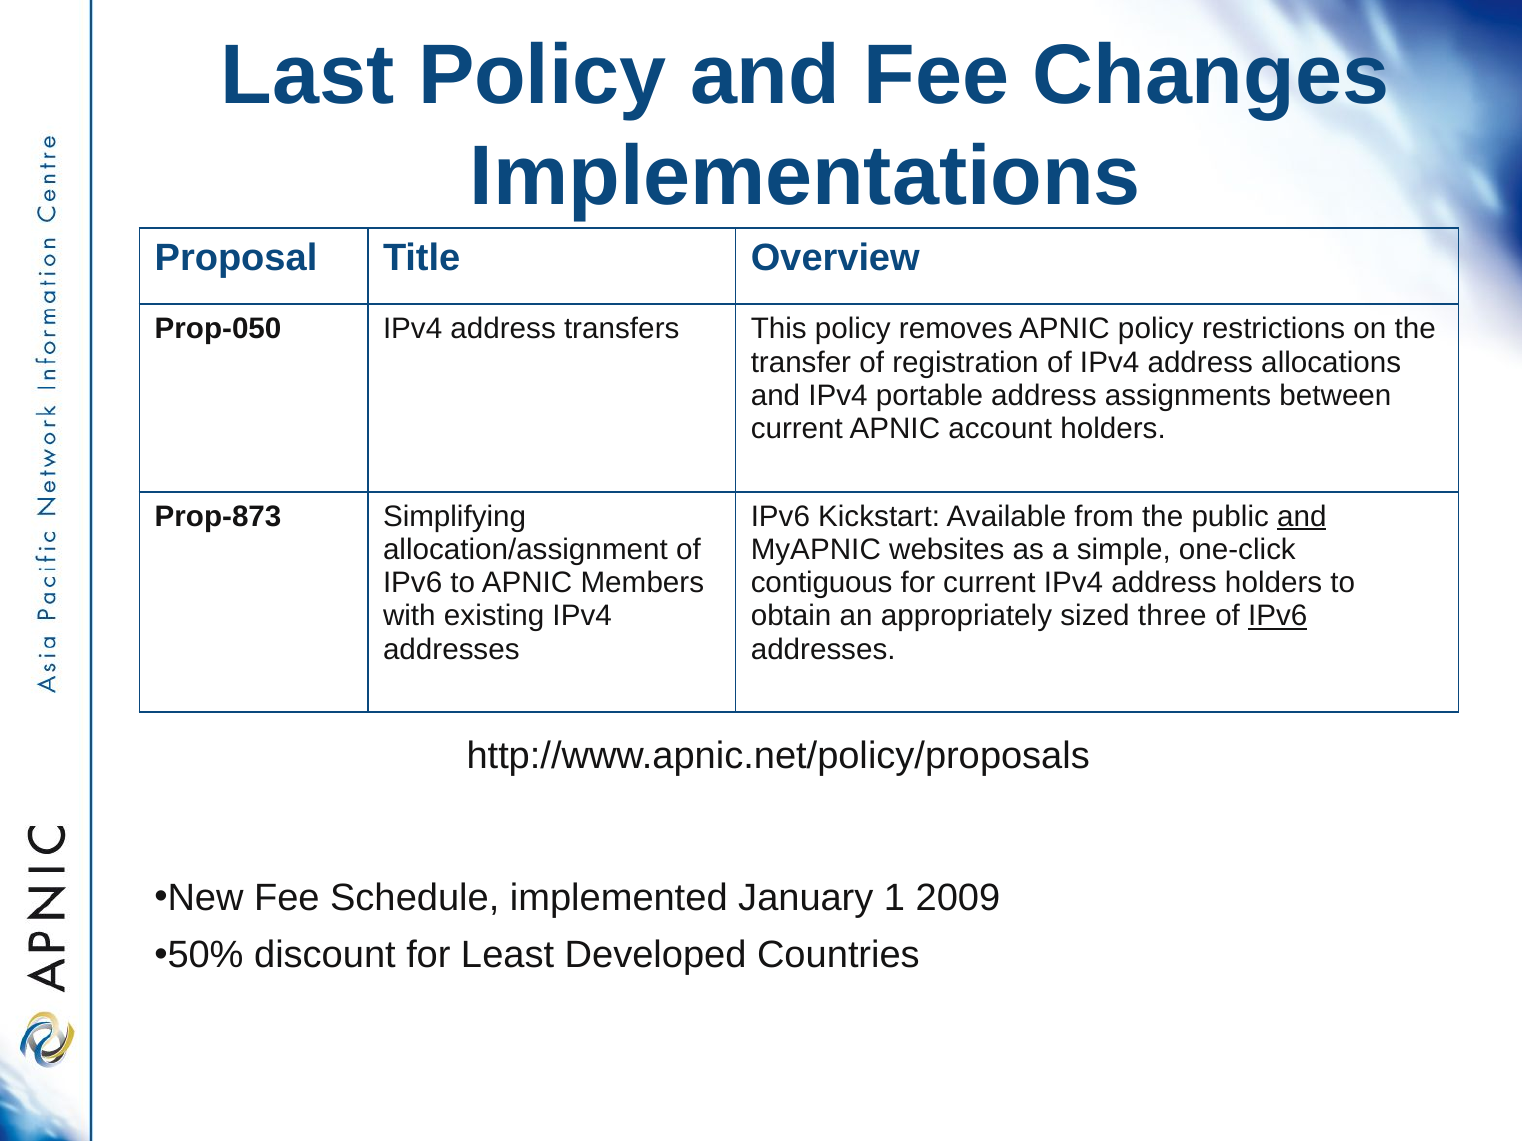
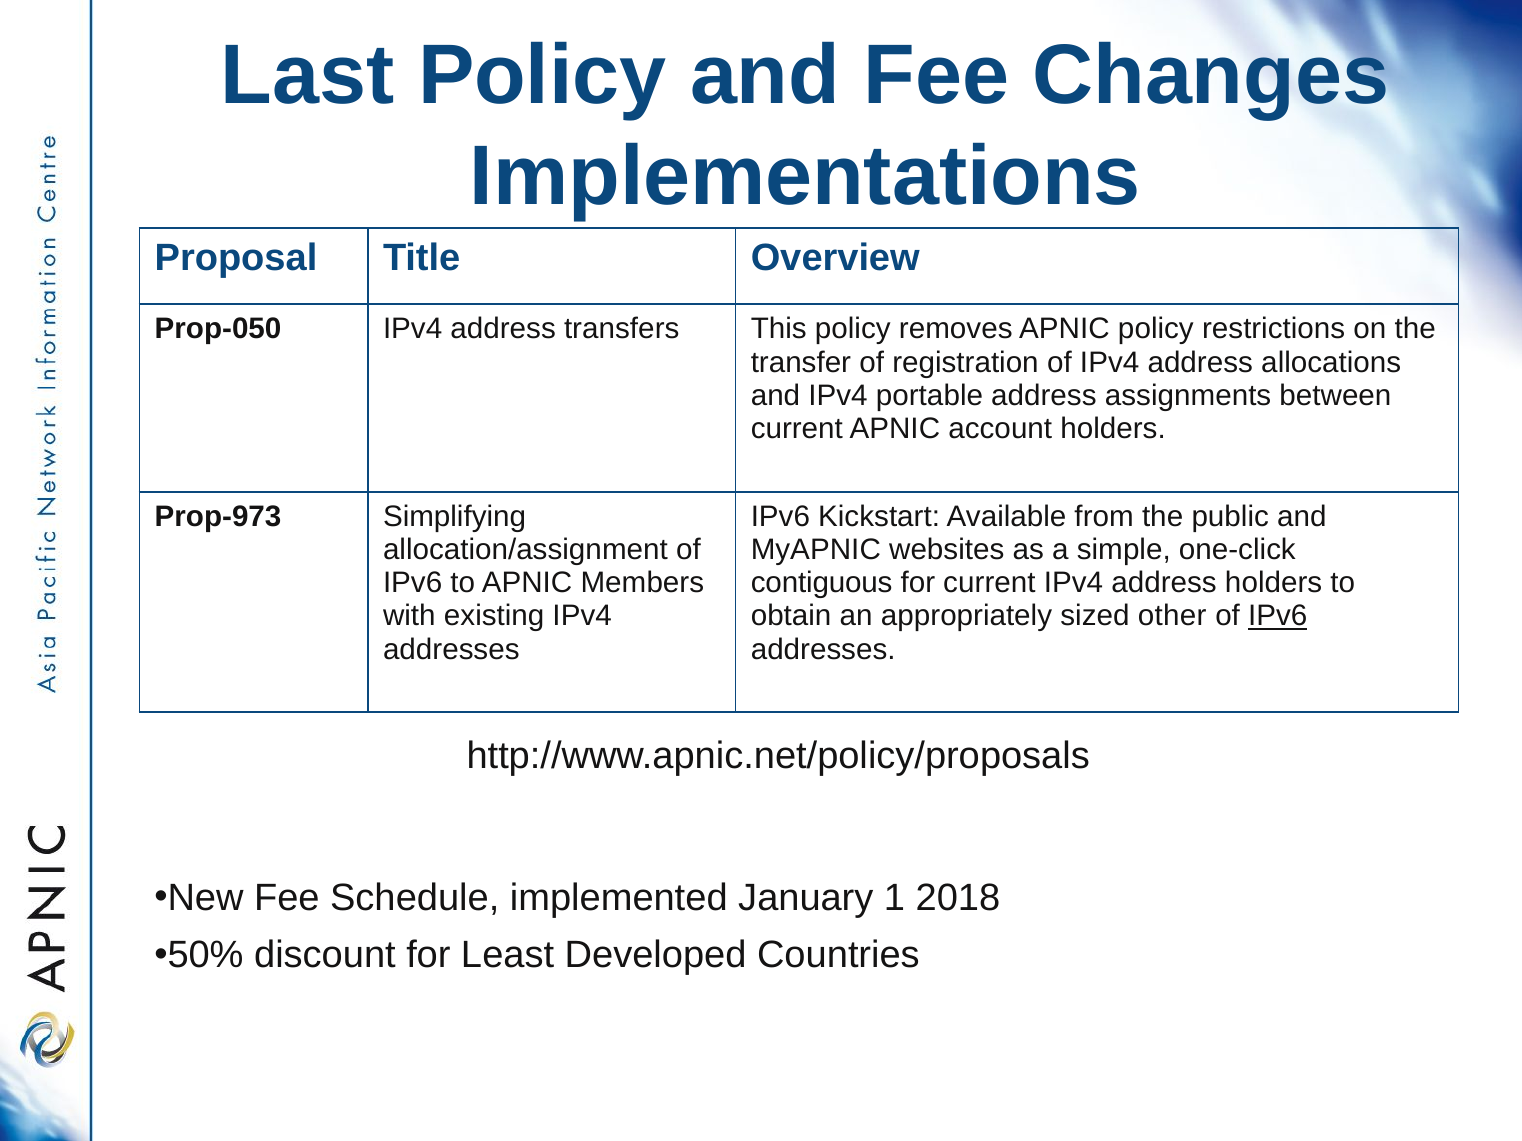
Prop-873: Prop-873 -> Prop-973 (218, 517)
and underline: present -> none (1302, 517)
three: three -> other (1172, 616)
2009: 2009 -> 2018 (958, 898)
